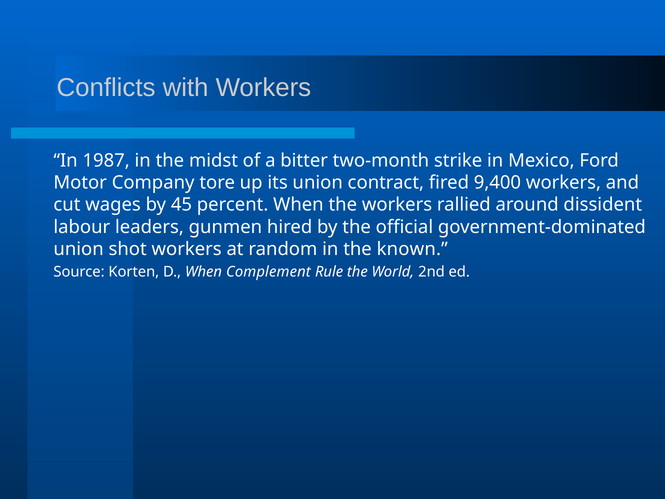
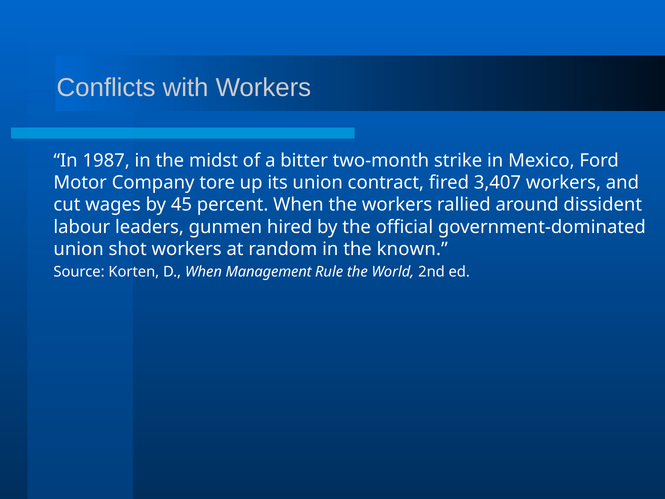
9,400: 9,400 -> 3,407 (497, 183)
Complement: Complement -> Management (269, 272)
